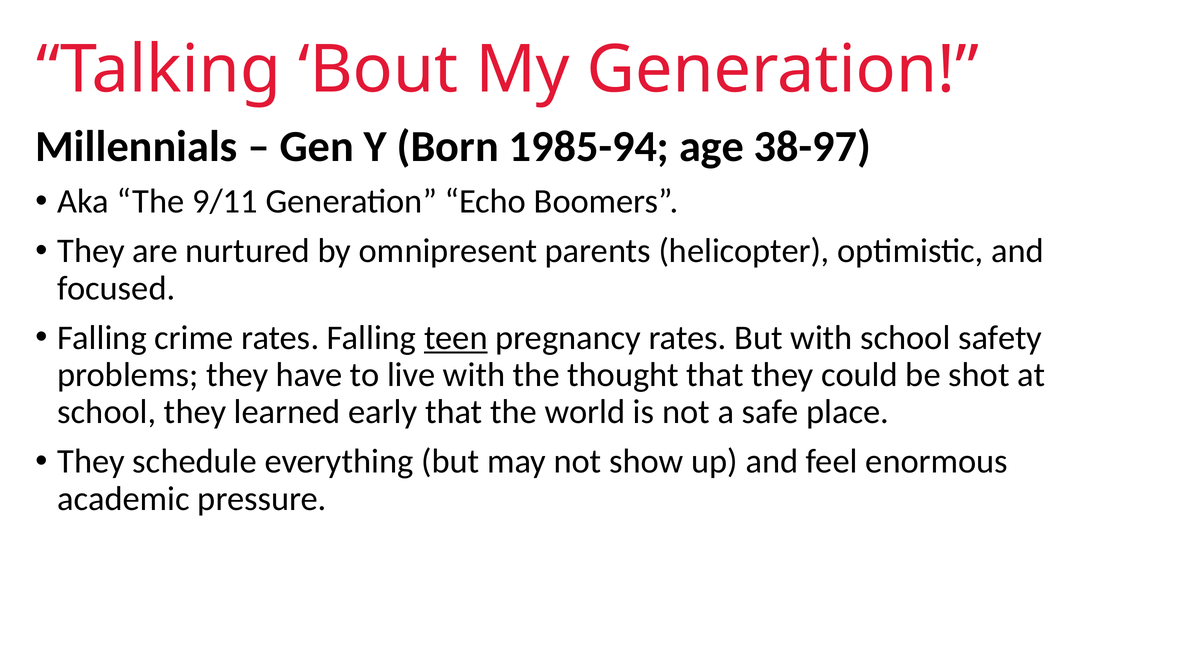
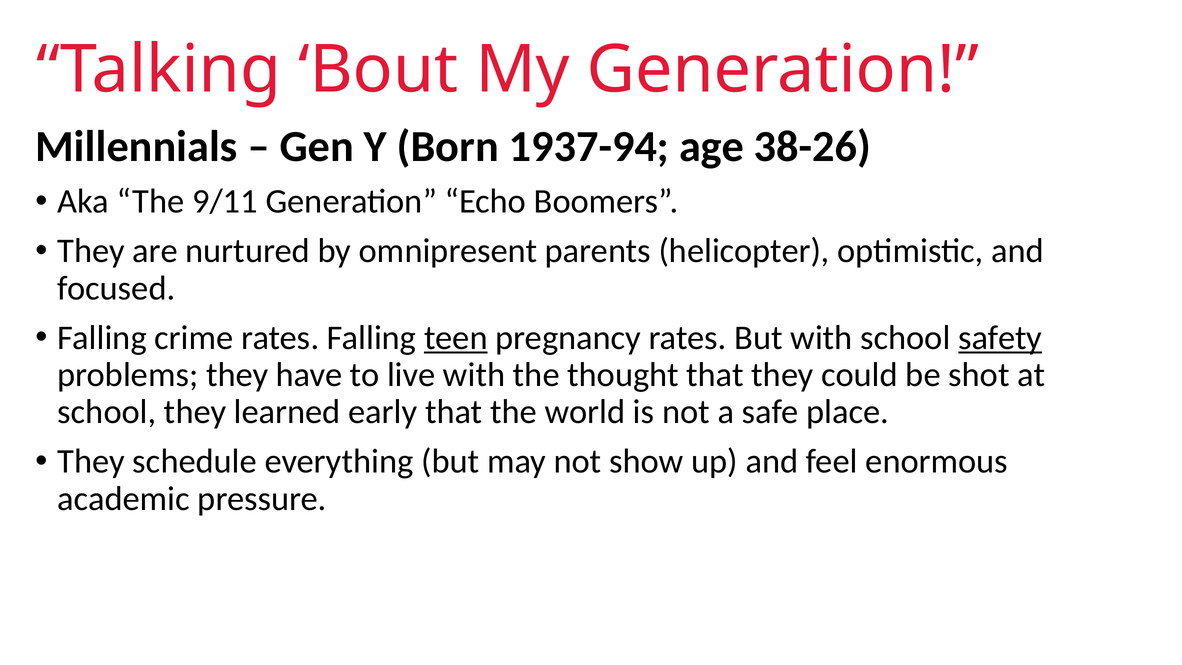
1985-94: 1985-94 -> 1937-94 (589, 147)
38-97: 38-97 -> 38-26 (812, 147)
safety underline: none -> present (1000, 338)
